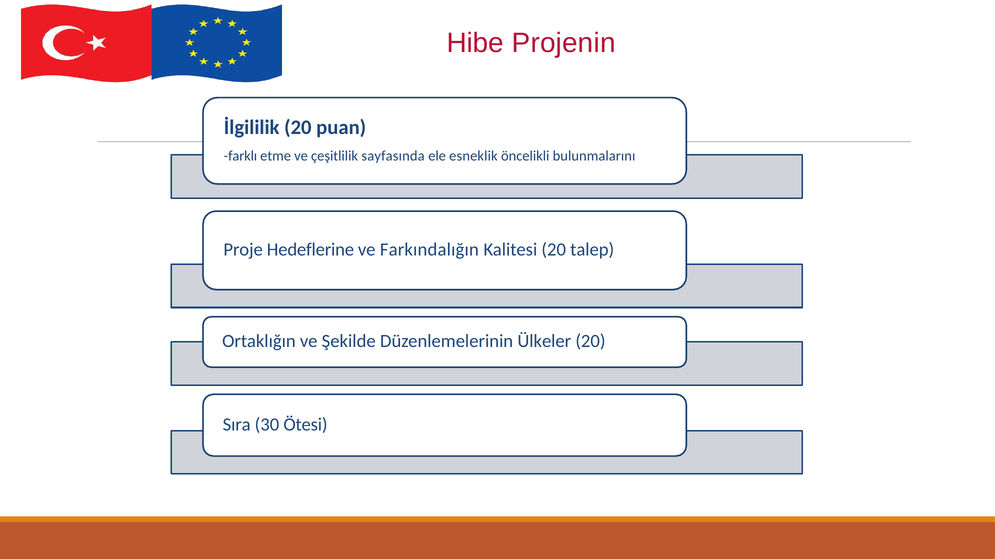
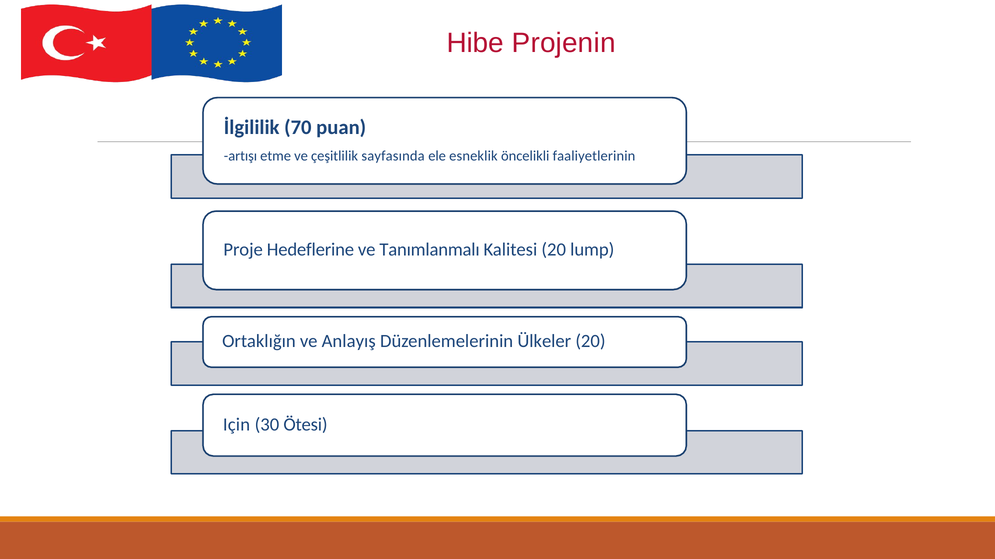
İlgililik 20: 20 -> 70 (298, 127)
farklı: farklı -> artışı (241, 156)
bulunmalarını: bulunmalarını -> faaliyetlerinin (594, 156)
Farkındalığın: Farkındalığın -> Tanımlanmalı (430, 250)
talep: talep -> lump (592, 250)
Şekilde: Şekilde -> Anlayış (349, 342)
Sıra: Sıra -> Için (237, 425)
